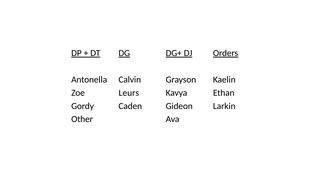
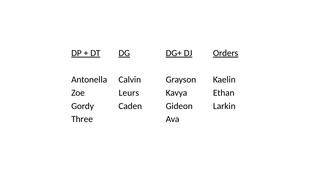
Other: Other -> Three (82, 119)
